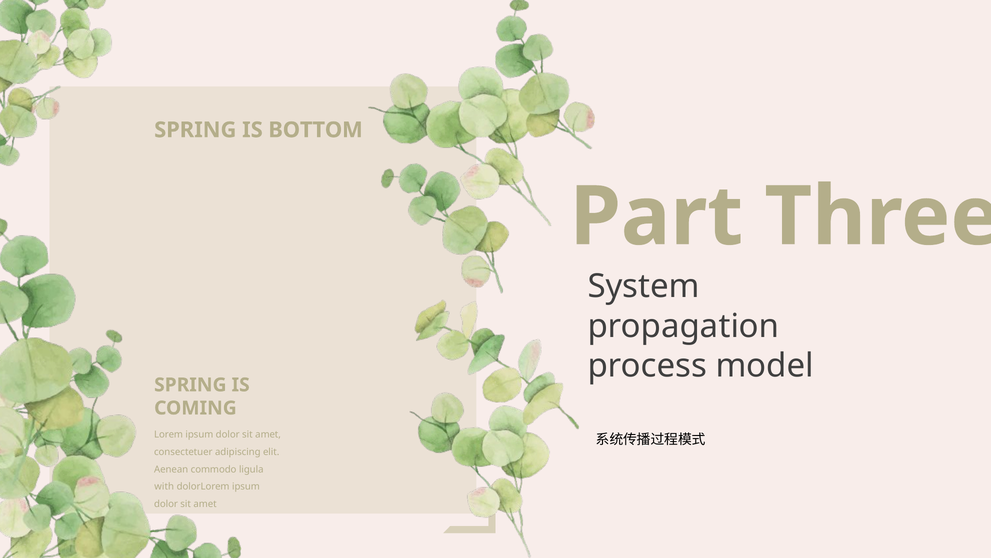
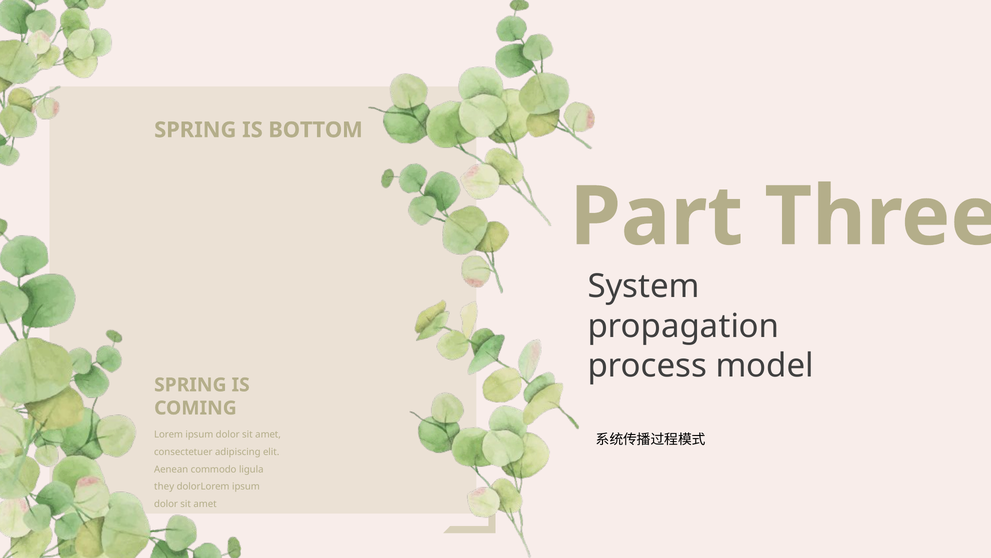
with: with -> they (164, 486)
